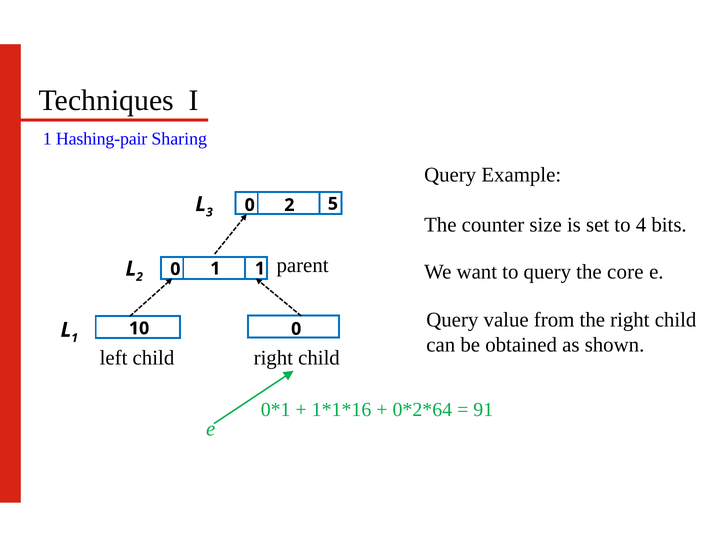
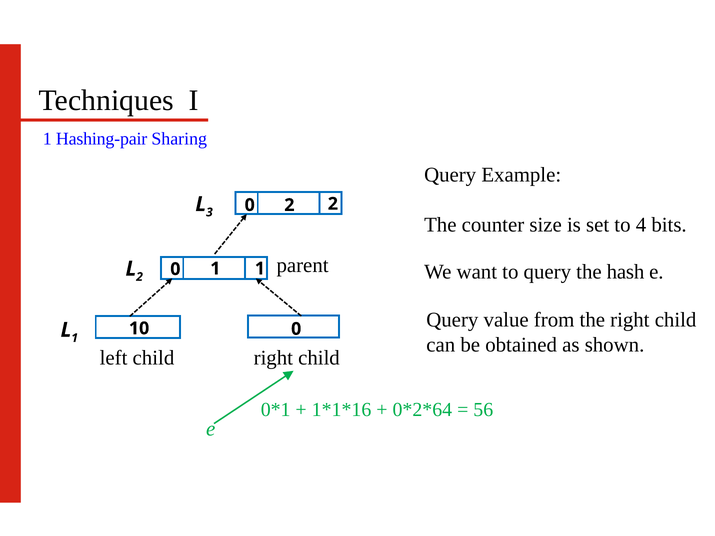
2 5: 5 -> 2 (333, 204)
core: core -> hash (626, 272)
91: 91 -> 56 (483, 410)
